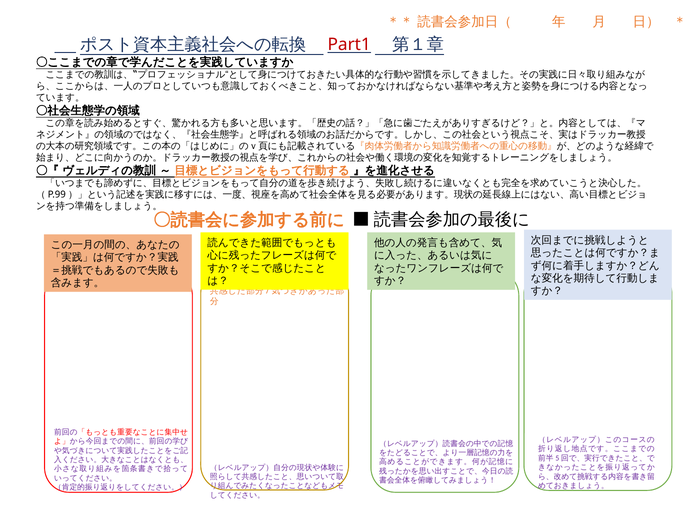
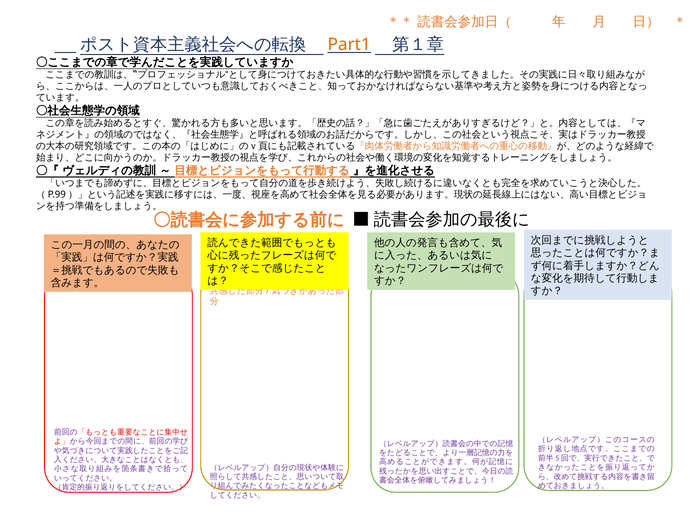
Part1 colour: red -> orange (349, 45)
